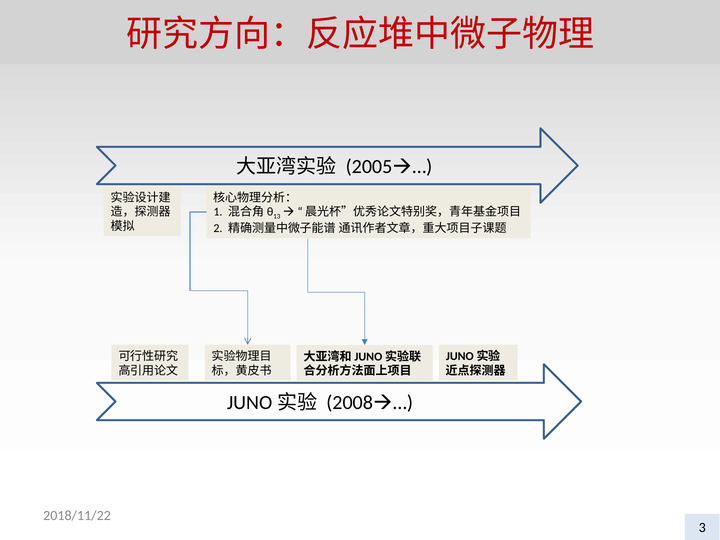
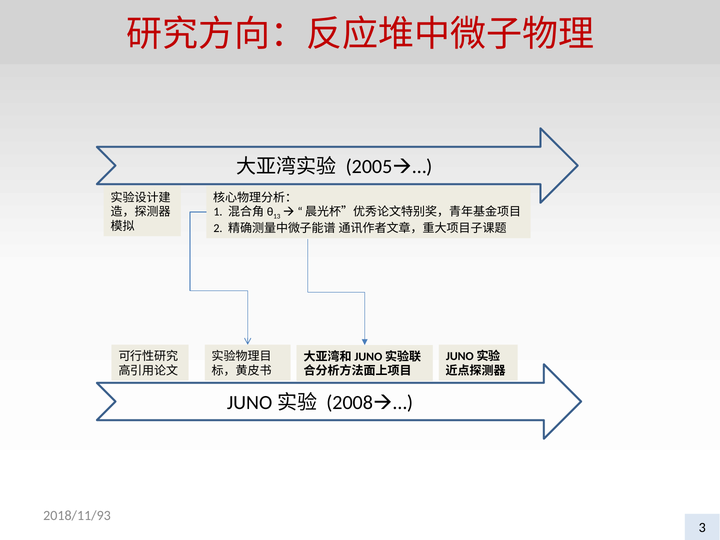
2018/11/22: 2018/11/22 -> 2018/11/93 (77, 516)
